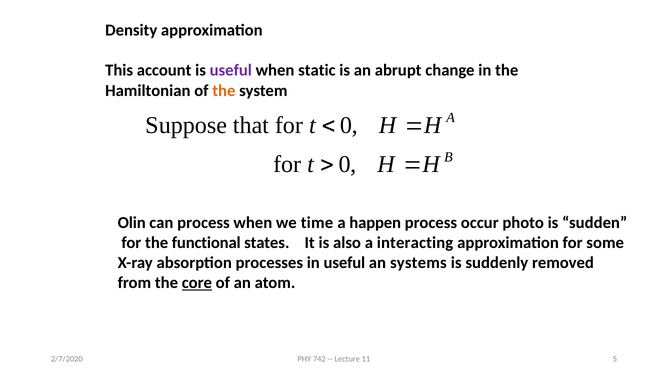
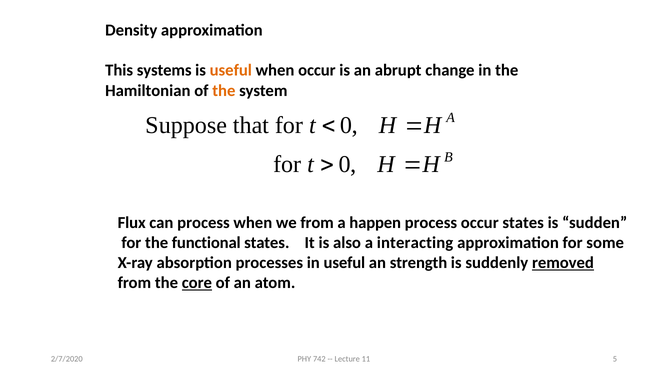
account: account -> systems (164, 70)
useful colour: purple -> orange (231, 70)
when static: static -> occur (317, 70)
Olin: Olin -> Flux (132, 222)
we time: time -> from (317, 222)
occur photo: photo -> states (523, 222)
systems: systems -> strength (419, 262)
removed underline: none -> present (563, 262)
